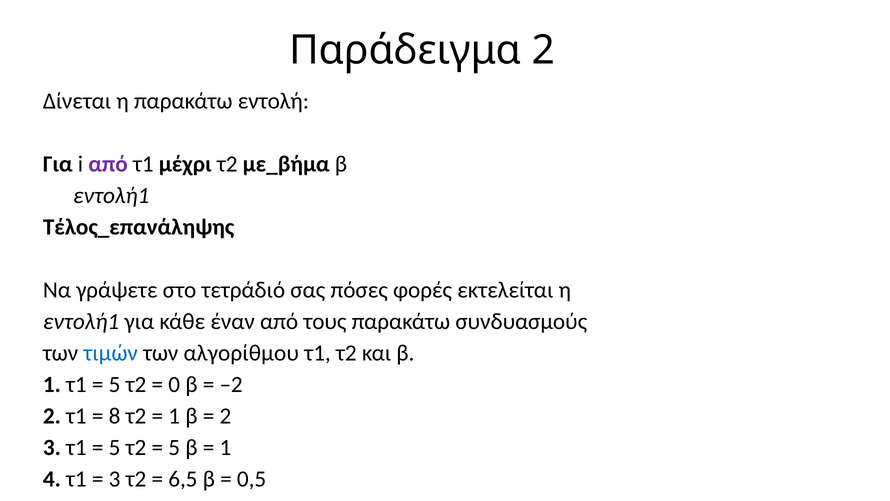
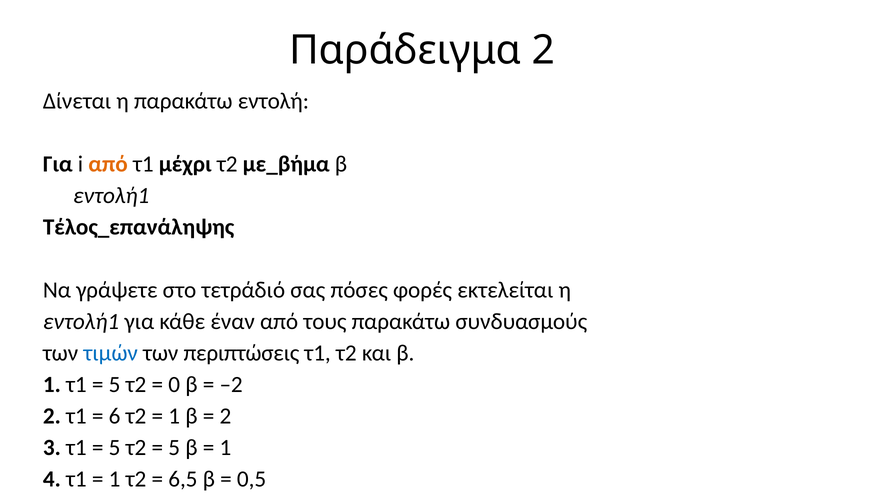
από colour: purple -> orange (108, 164)
αλγορίθμου: αλγορίθμου -> περιπτώσεις (241, 353)
8: 8 -> 6 (115, 416)
3: 3 -> 1 (115, 479)
